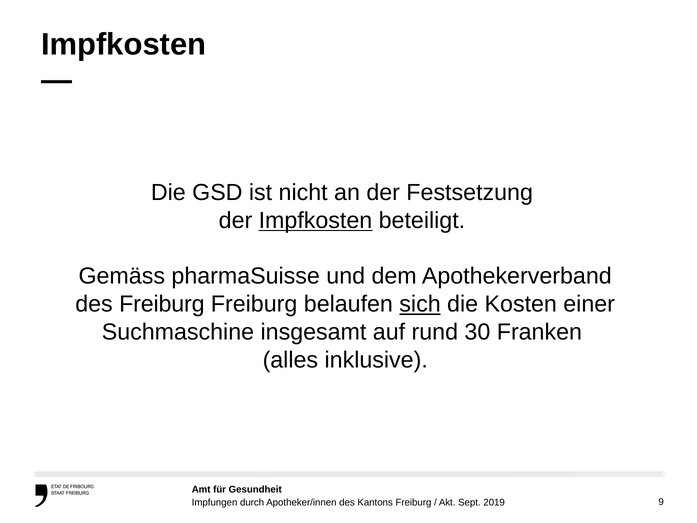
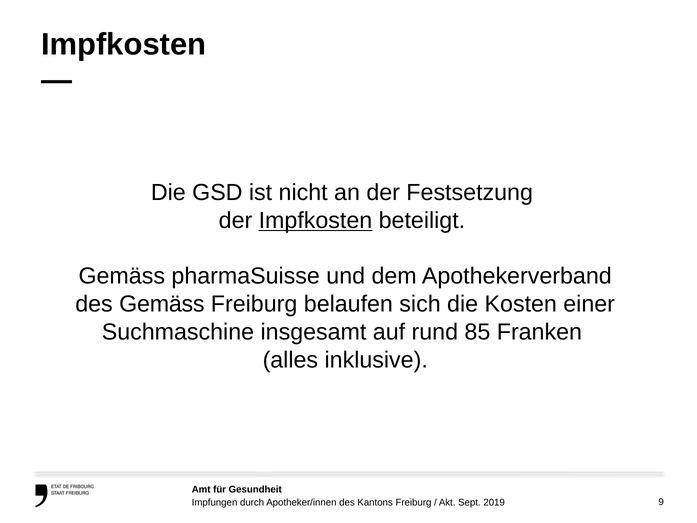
des Freiburg: Freiburg -> Gemäss (162, 304)
sich underline: present -> none (420, 304)
30: 30 -> 85 (477, 332)
